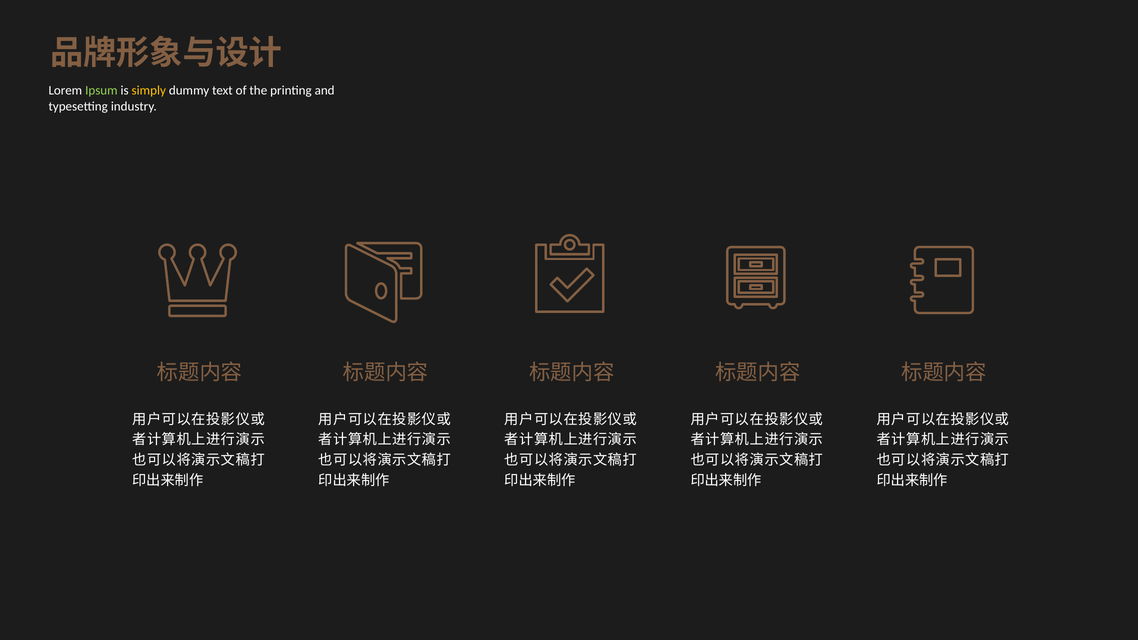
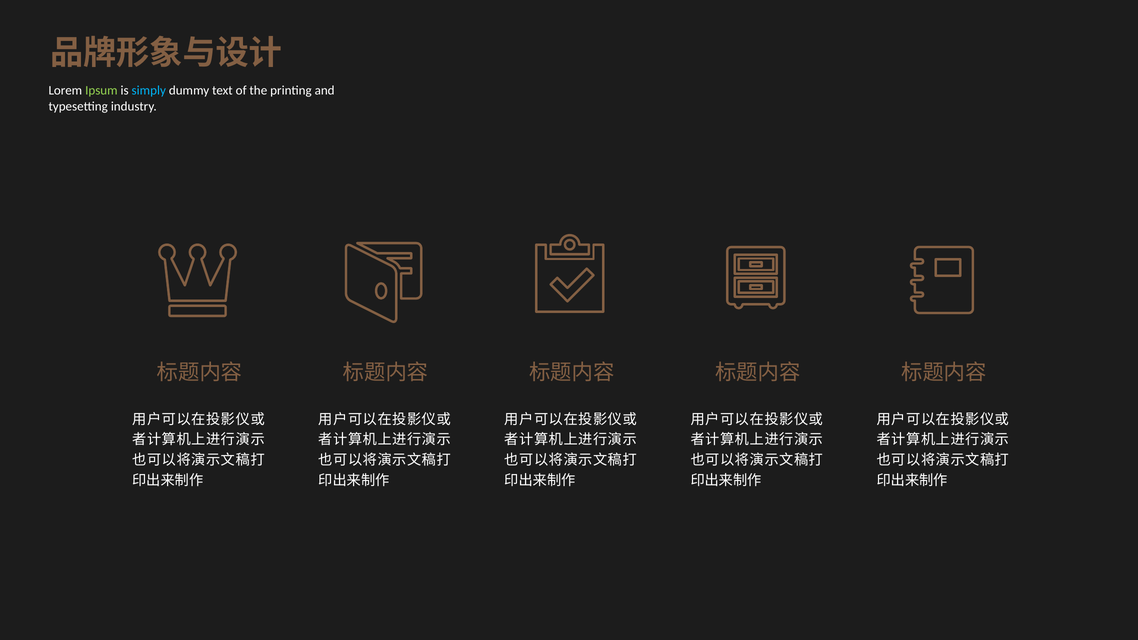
simply colour: yellow -> light blue (149, 91)
